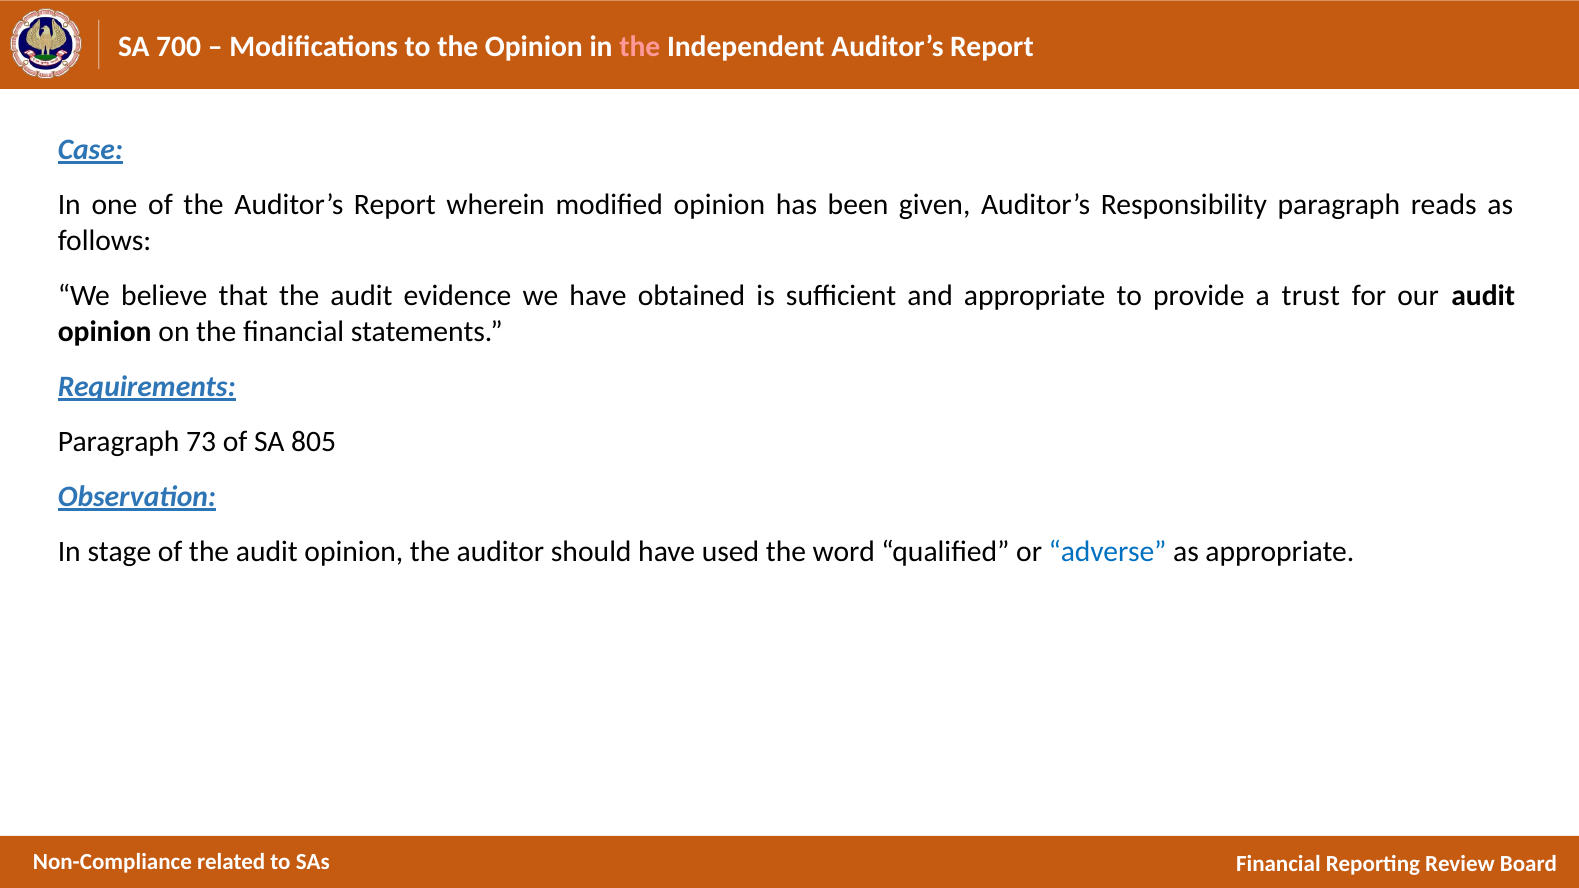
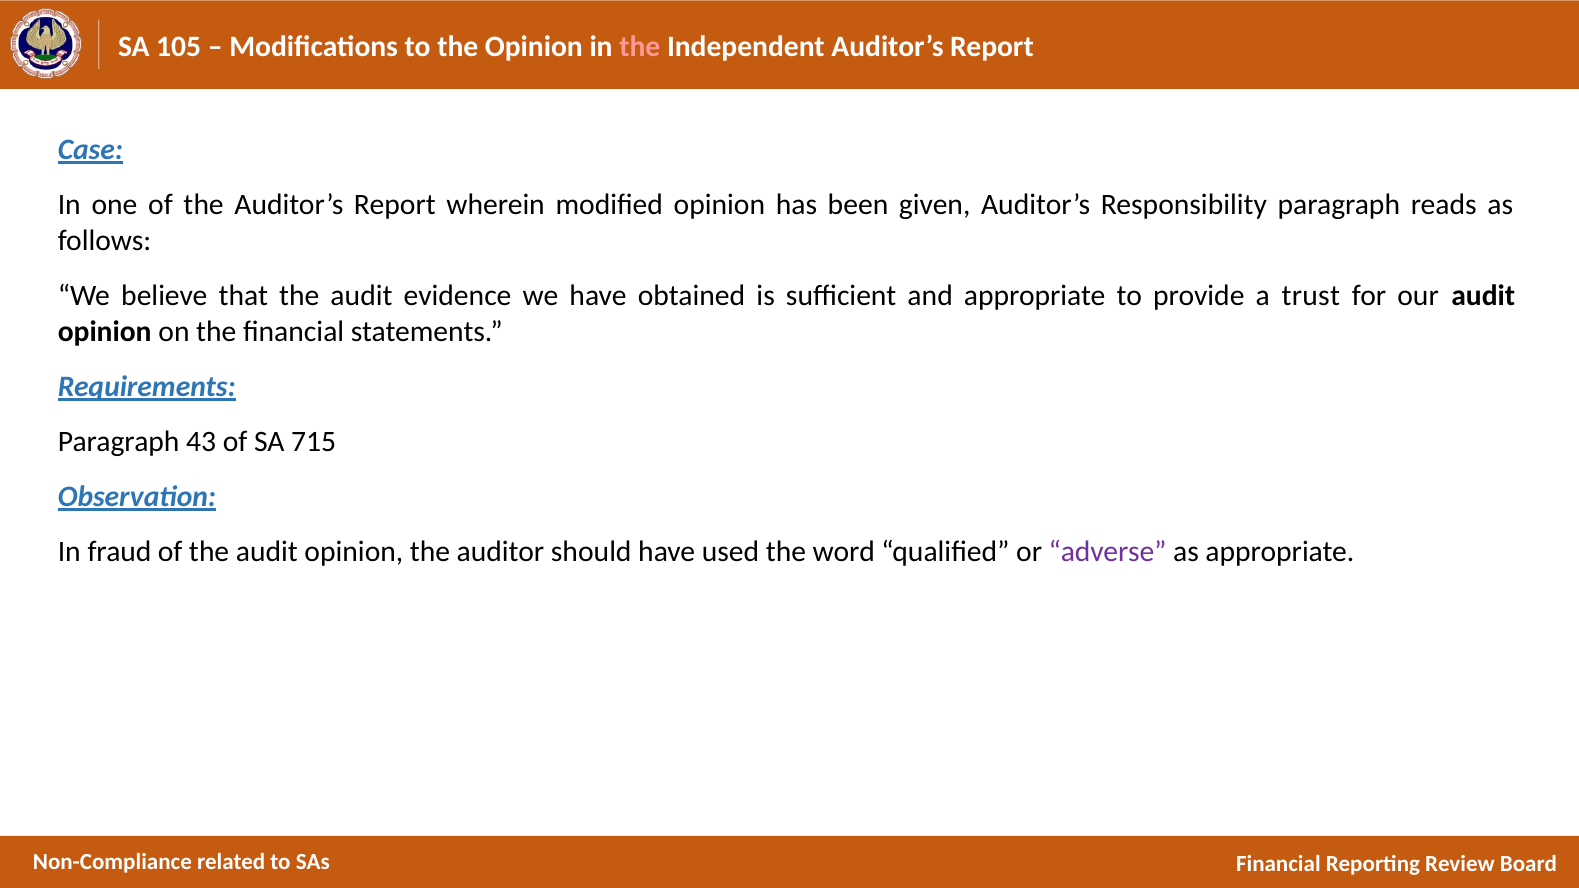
700: 700 -> 105 (179, 47)
73: 73 -> 43 (201, 442)
805: 805 -> 715 (314, 442)
stage: stage -> fraud (119, 552)
adverse colour: blue -> purple (1108, 552)
